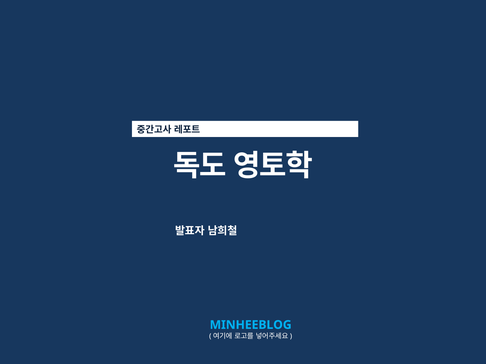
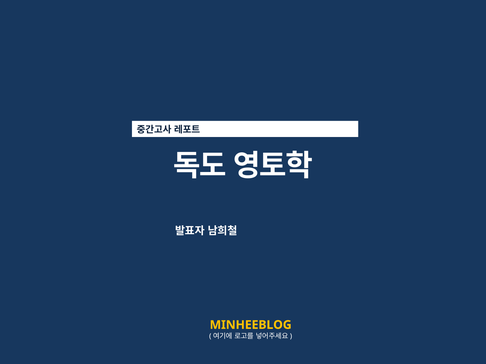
MINHEEBLOG colour: light blue -> yellow (251, 325)
